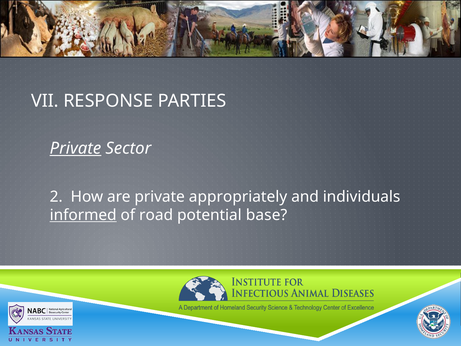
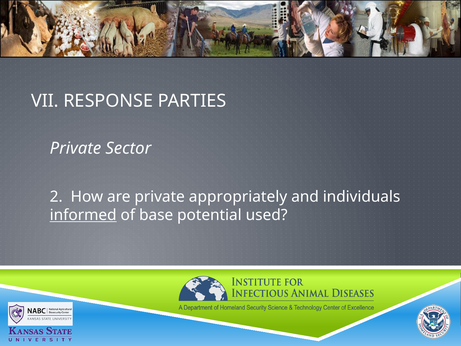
Private underline: present -> none (75, 148)
road: road -> base (156, 215)
base: base -> used (267, 215)
